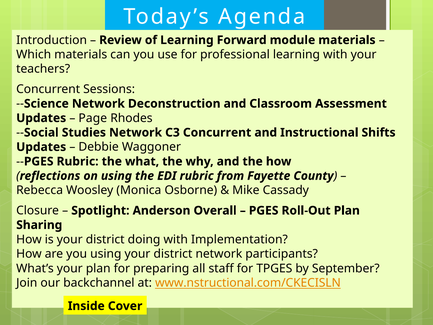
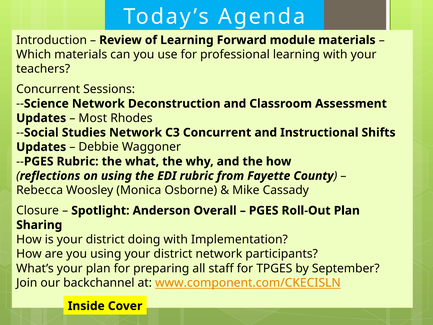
Page: Page -> Most (93, 118)
www.nstructional.com/CKECISLN: www.nstructional.com/CKECISLN -> www.component.com/CKECISLN (248, 283)
